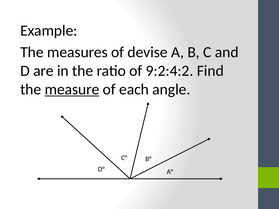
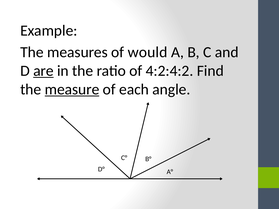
devise: devise -> would (148, 52)
are underline: none -> present (43, 71)
9:2:4:2: 9:2:4:2 -> 4:2:4:2 (170, 71)
